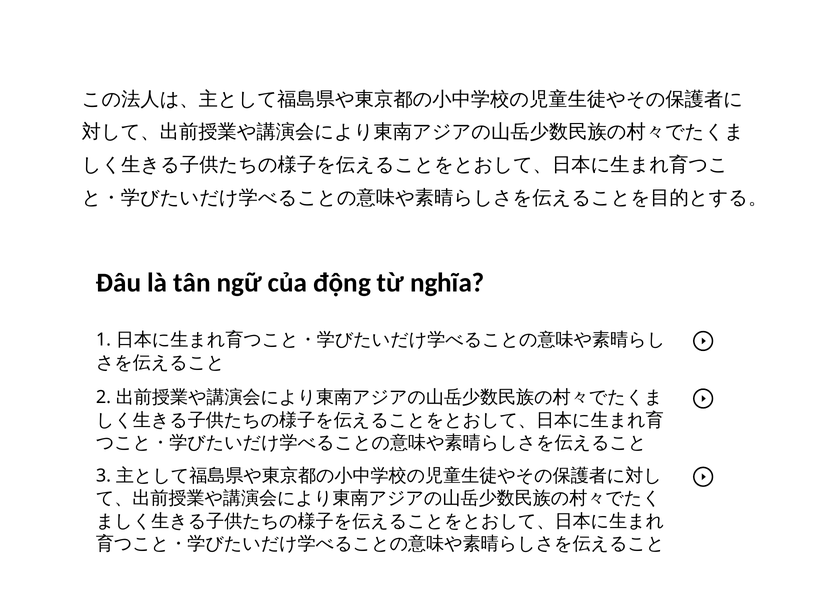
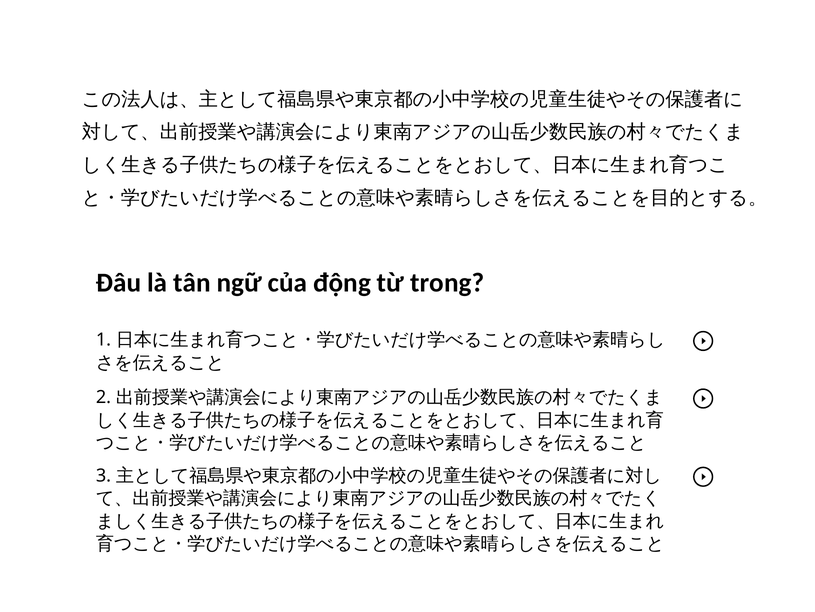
nghĩa: nghĩa -> trong (447, 283)
